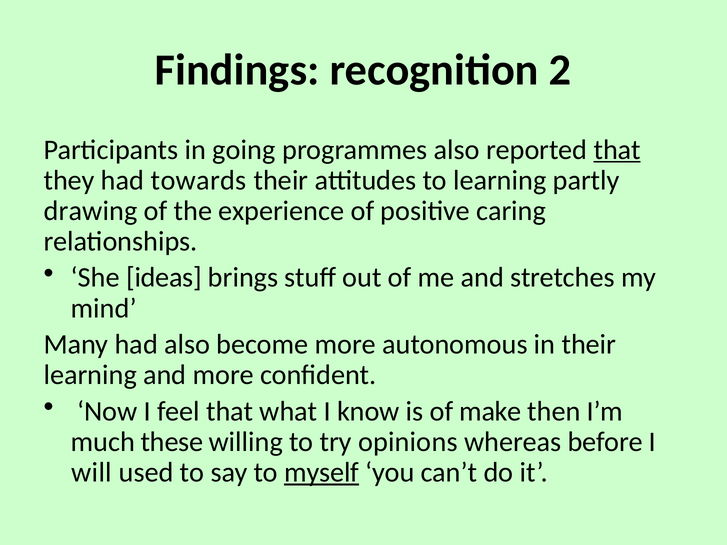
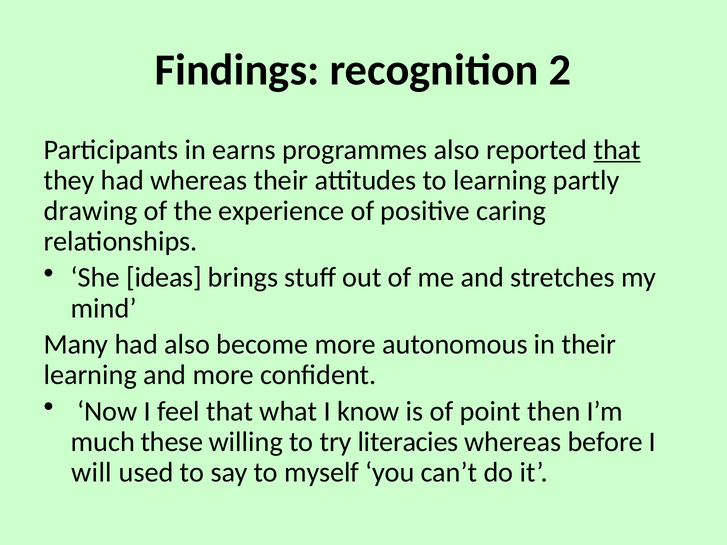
going: going -> earns (244, 150)
had towards: towards -> whereas (199, 180)
make: make -> point (490, 412)
opinions: opinions -> literacies (408, 442)
myself underline: present -> none (322, 473)
